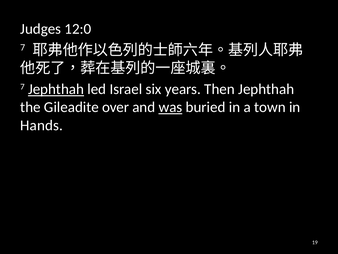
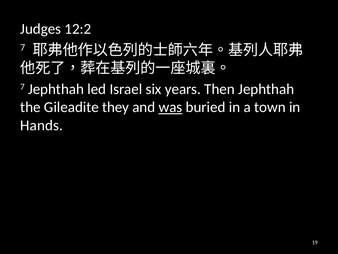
12:0: 12:0 -> 12:2 (78, 29)
Jephthah underline: present -> none (56, 89)
over: over -> they (116, 107)
